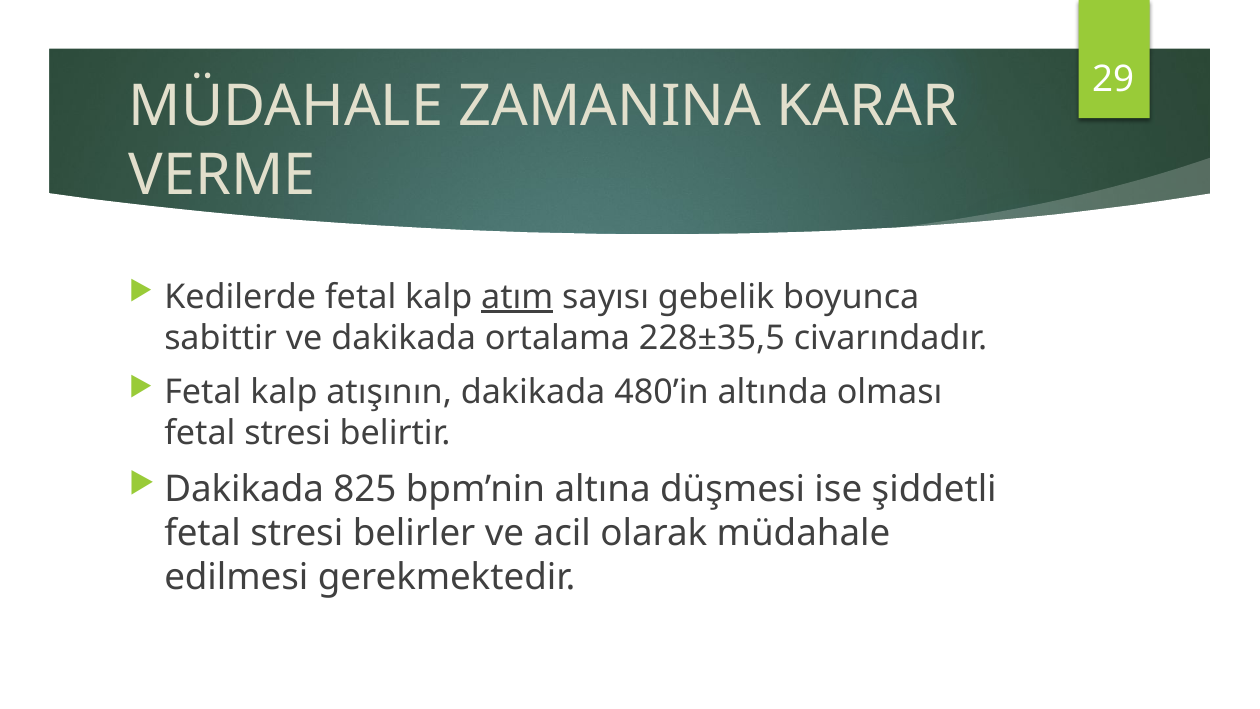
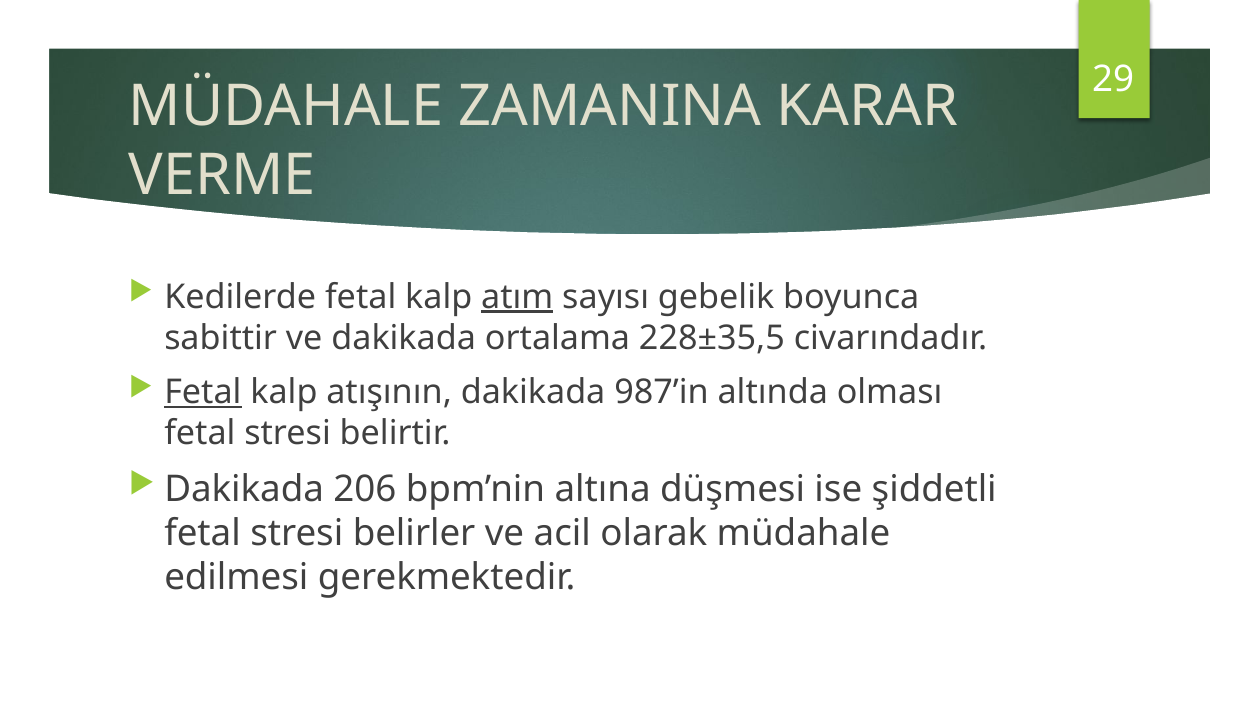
Fetal underline: none -> present (203, 392)
480’in: 480’in -> 987’in (662, 392)
825: 825 -> 206 (365, 489)
